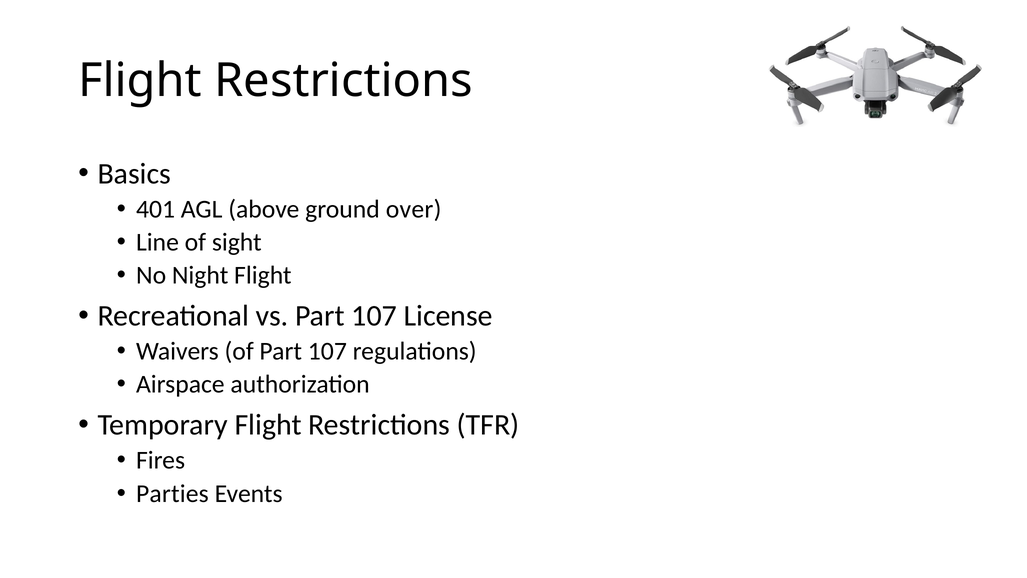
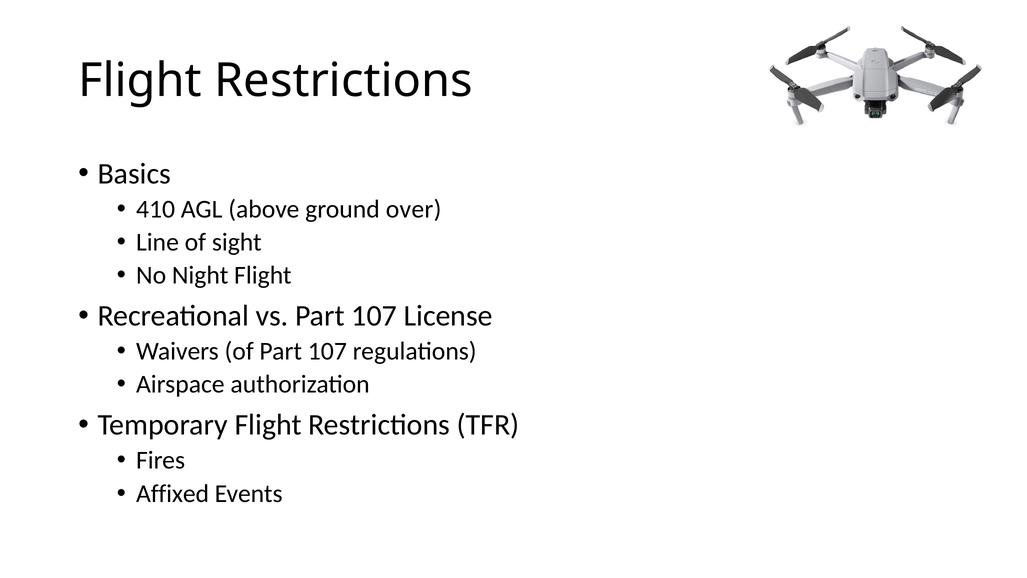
401: 401 -> 410 (156, 209)
Parties: Parties -> Affixed (173, 493)
